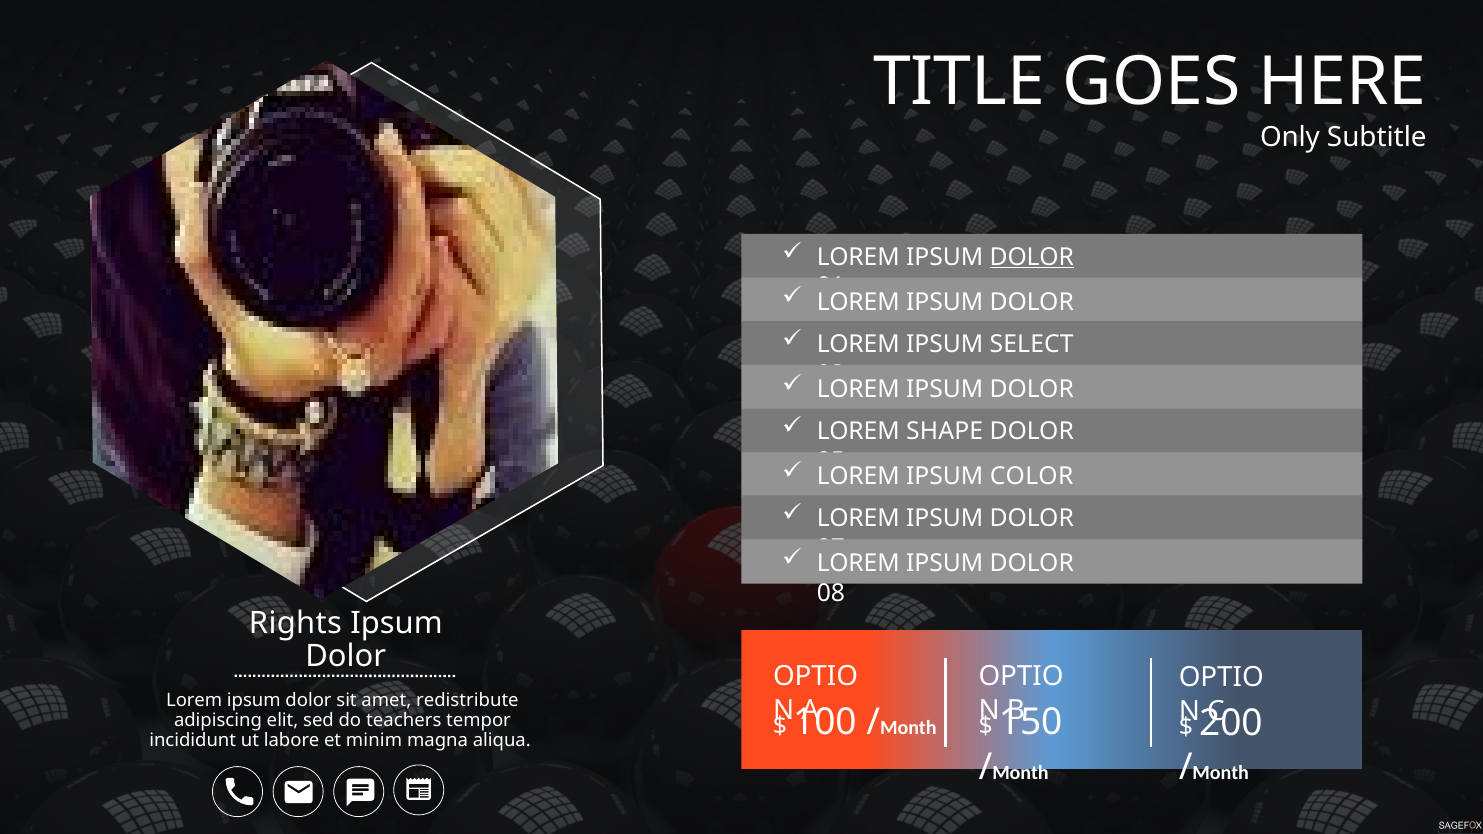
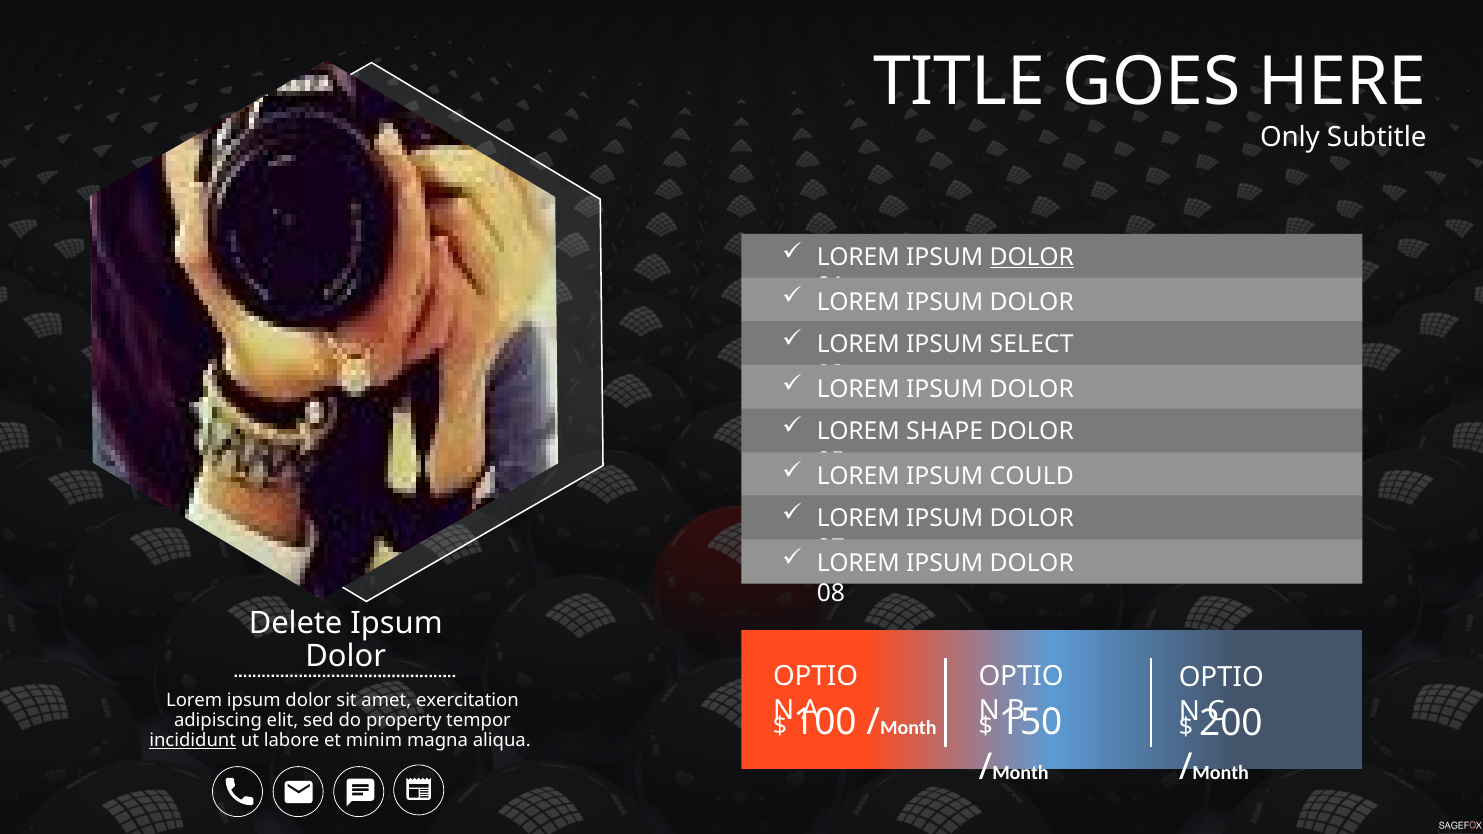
COLOR: COLOR -> COULD (1032, 477)
Rights: Rights -> Delete (296, 624)
redistribute: redistribute -> exercitation (467, 701)
teachers: teachers -> property (404, 721)
incididunt underline: none -> present (193, 741)
